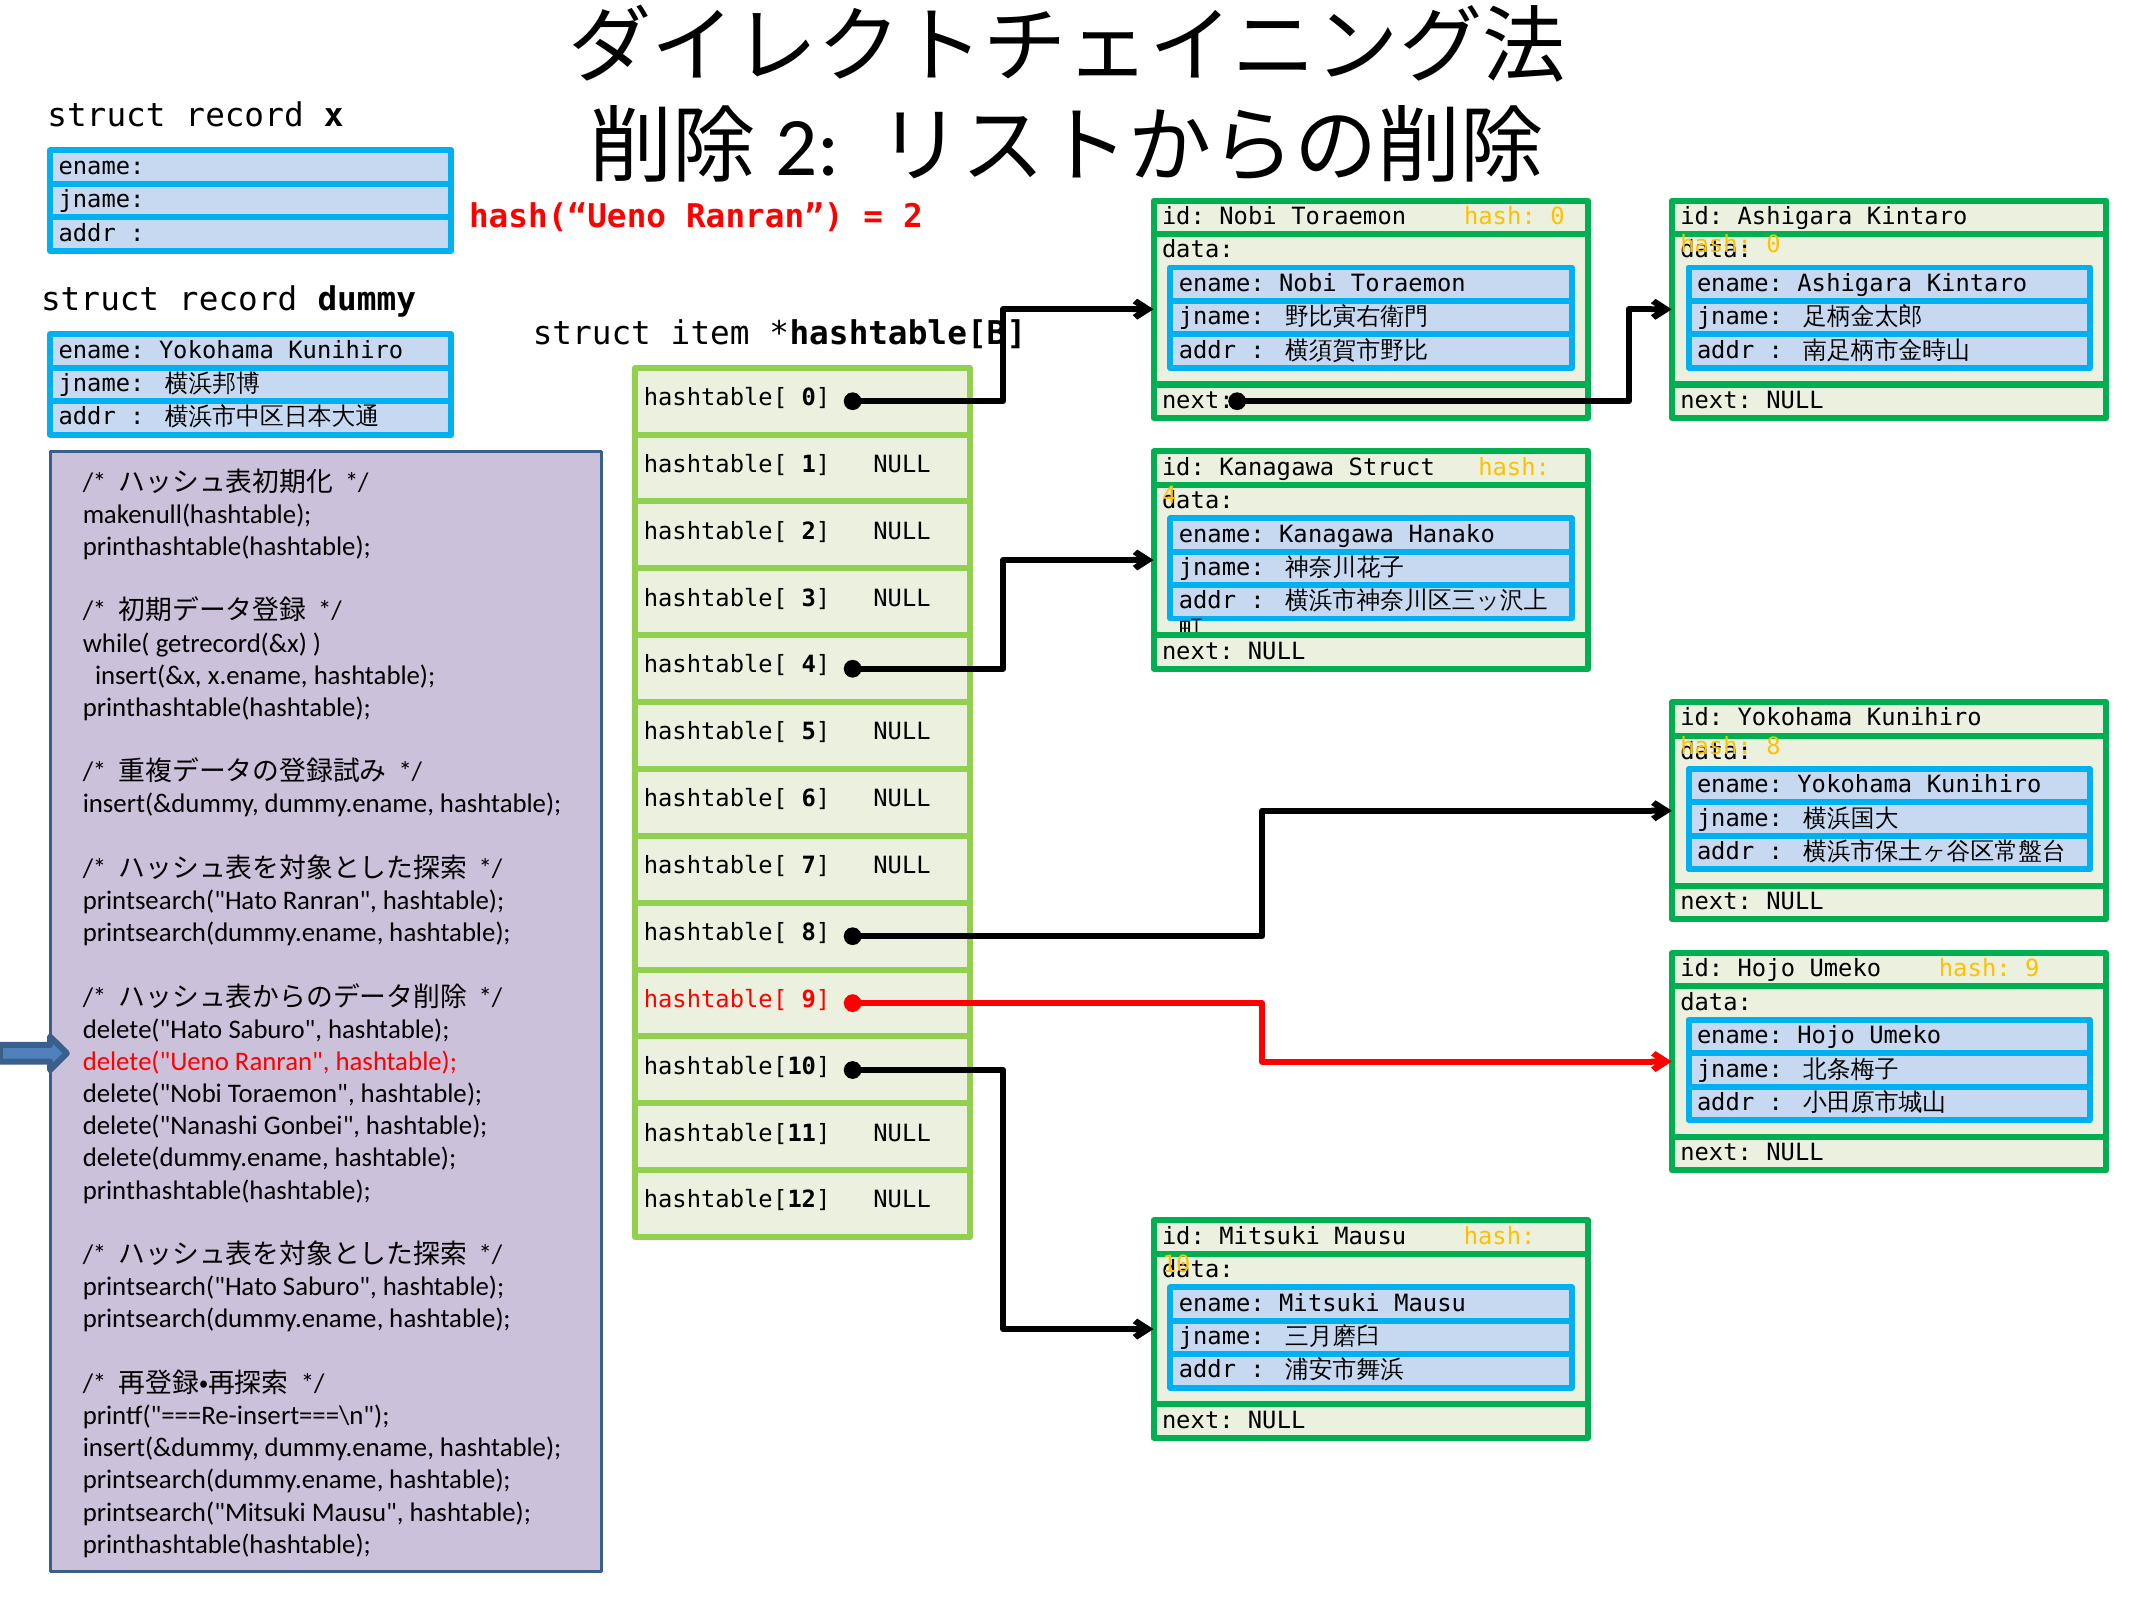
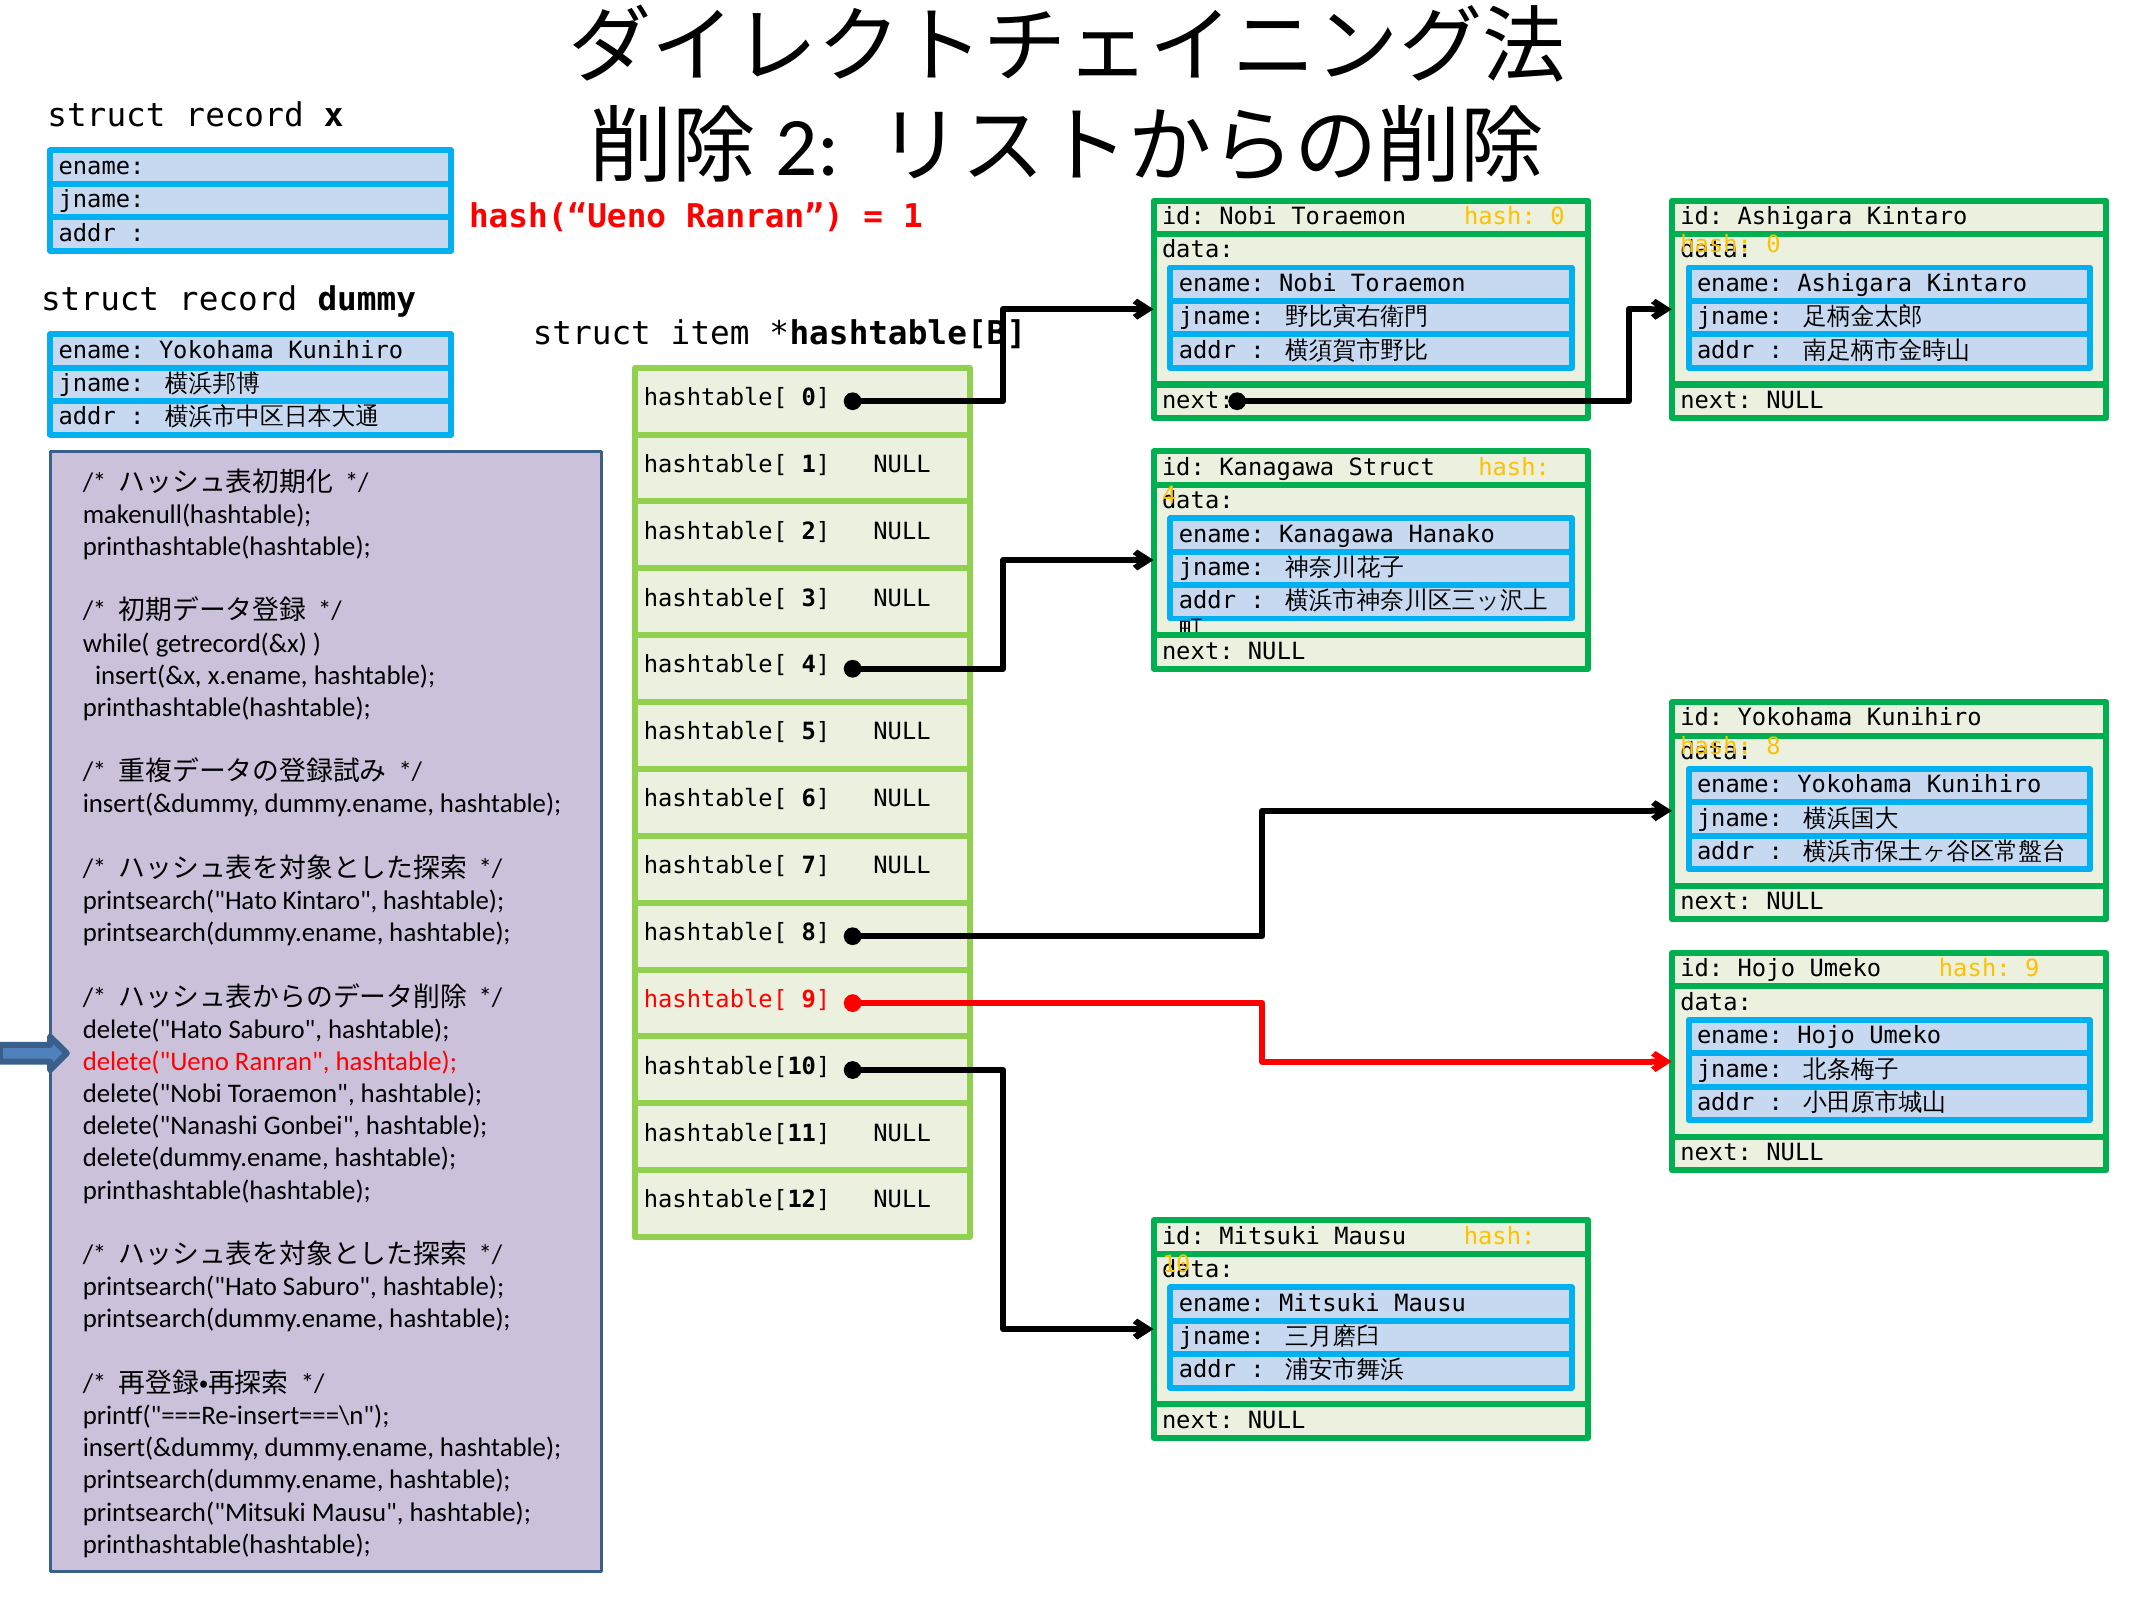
2: 2 -> 1 (913, 216)
printsearch("Hato Ranran: Ranran -> Kintaro (330, 901)
